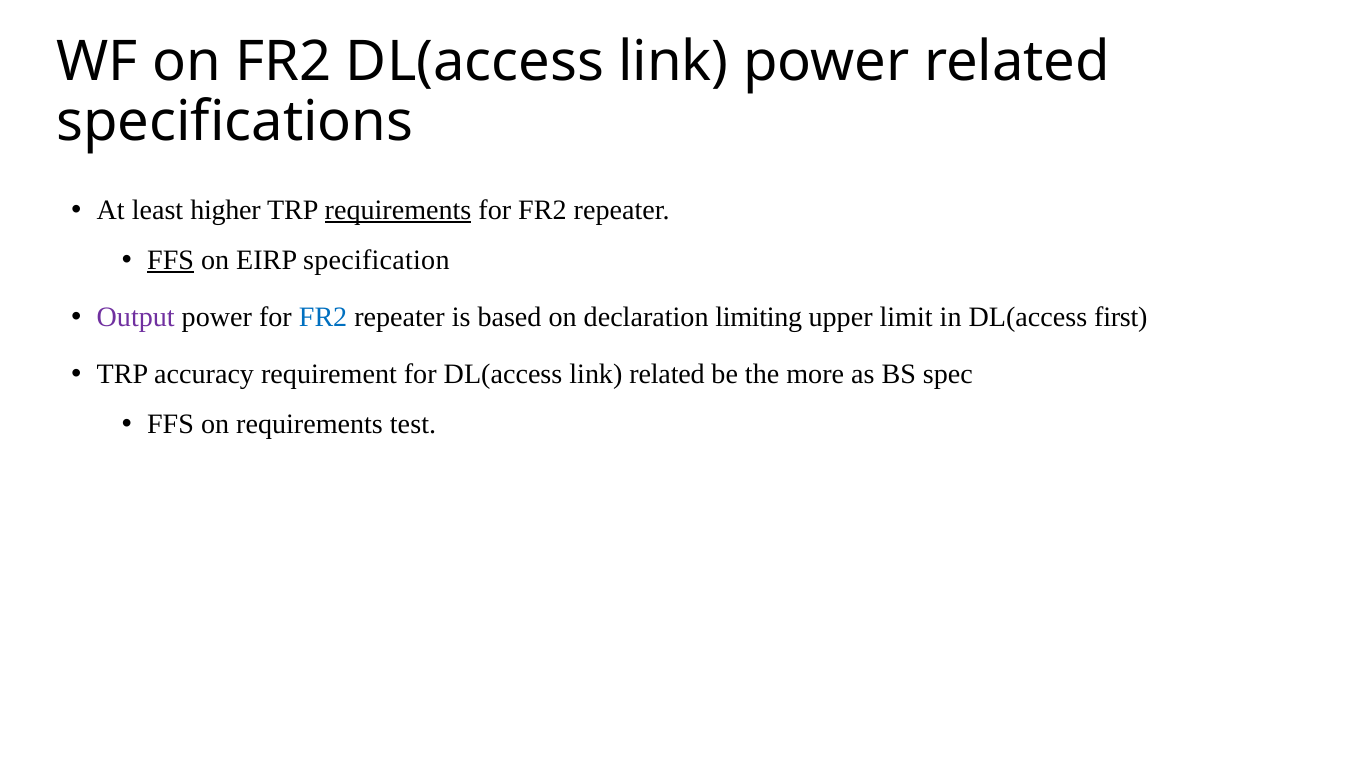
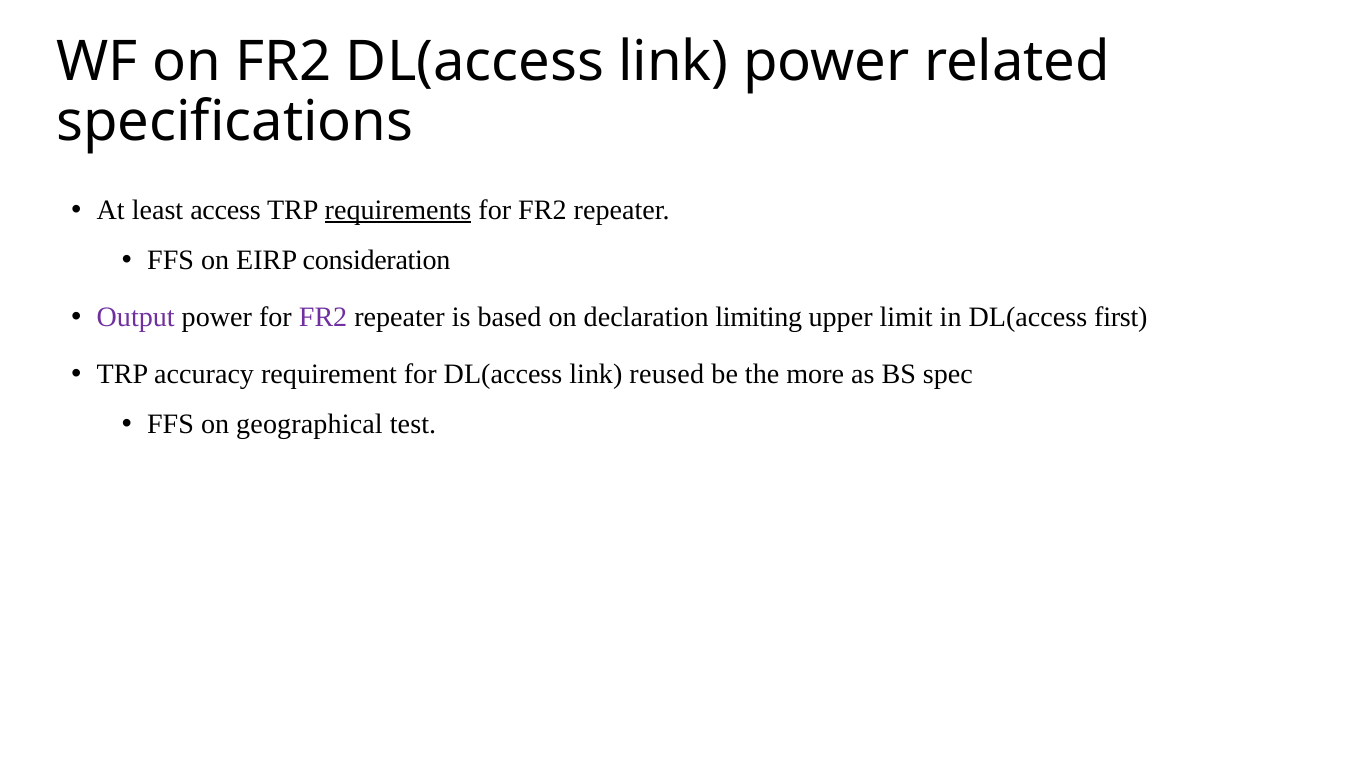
higher: higher -> access (226, 210)
FFS underline: present -> none (171, 260)
specification: specification -> consideration (377, 260)
FR2 colour: blue -> purple (323, 317)
link related: related -> reused (667, 374)
on requirements: requirements -> geographical (309, 424)
